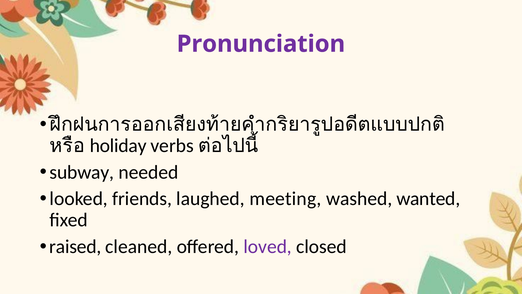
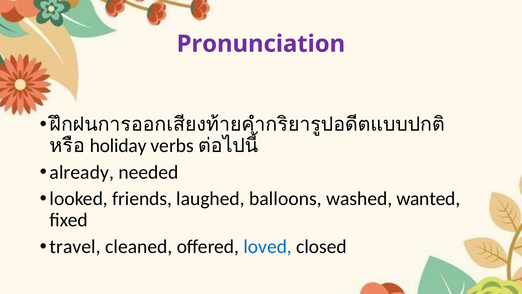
subway: subway -> already (82, 172)
meeting: meeting -> balloons (285, 199)
raised: raised -> travel (75, 246)
loved colour: purple -> blue (268, 246)
